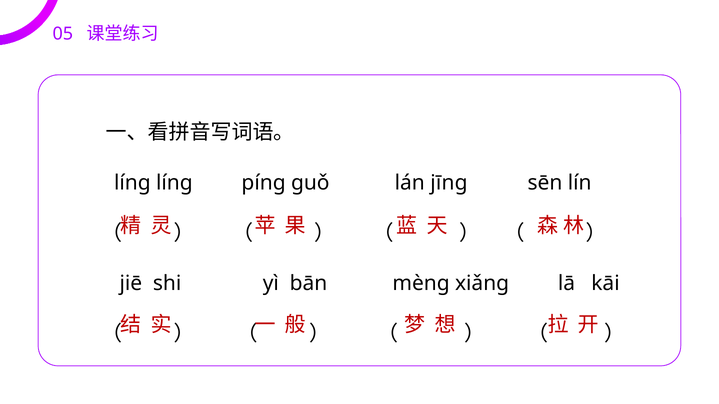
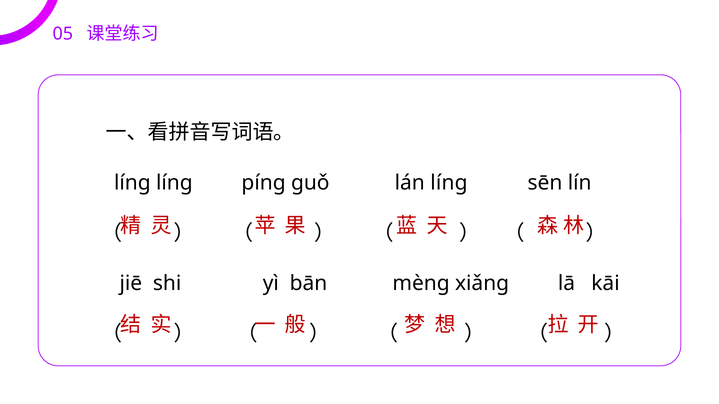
lán jīnɡ: jīnɡ -> línɡ (449, 183)
